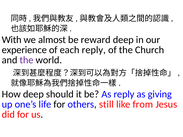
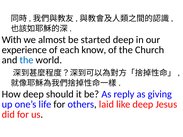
reward: reward -> started (96, 40)
each reply: reply -> know (94, 50)
the colour: purple -> blue (27, 60)
still: still -> laid (106, 105)
like from: from -> deep (143, 105)
